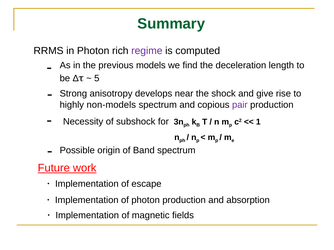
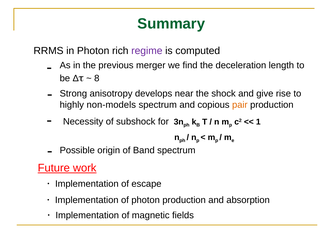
models: models -> merger (151, 66)
5: 5 -> 8 (97, 79)
pair colour: purple -> orange (240, 105)
